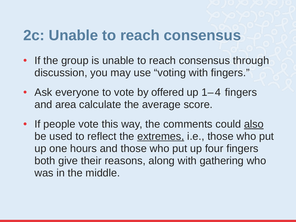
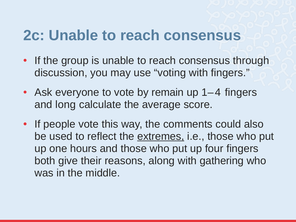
offered: offered -> remain (168, 92)
area: area -> long (66, 105)
also underline: present -> none (254, 124)
